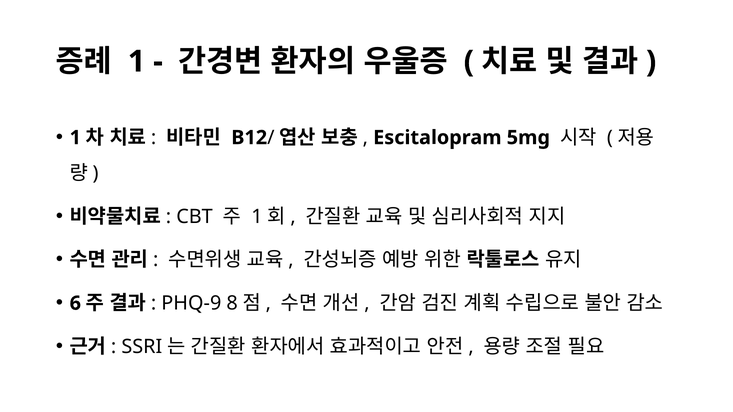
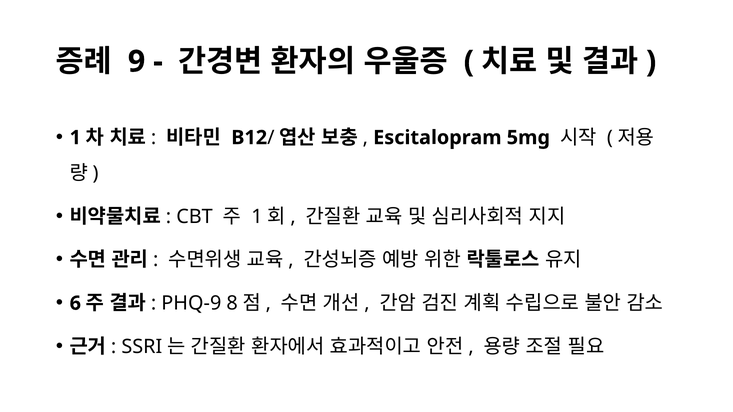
1: 1 -> 9 (137, 62)
